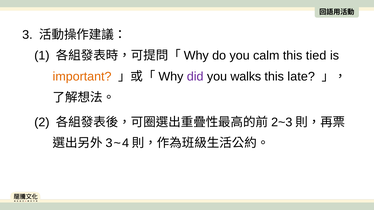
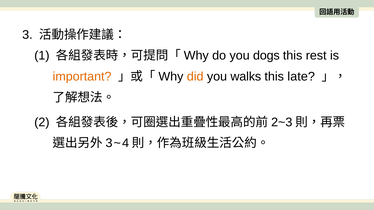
calm: calm -> dogs (266, 56)
tied: tied -> rest (316, 56)
did colour: purple -> orange (195, 77)
